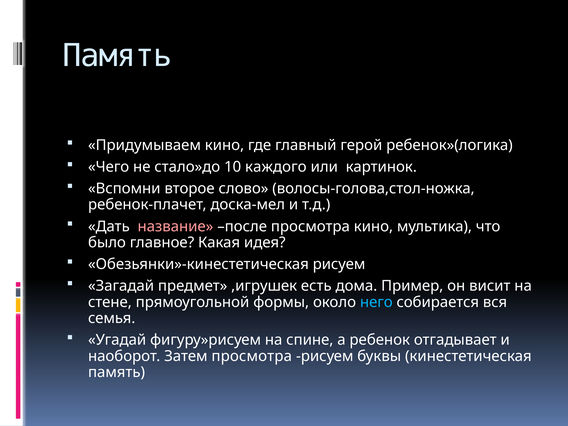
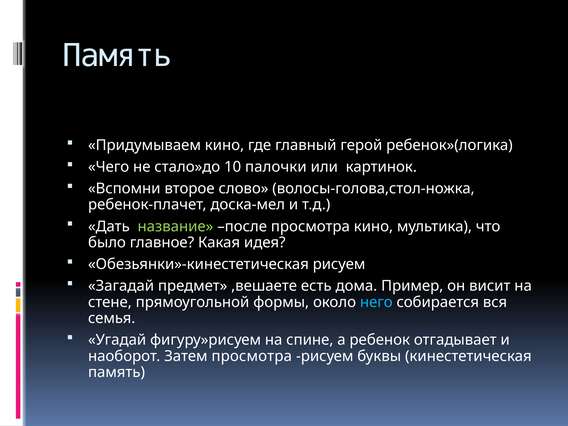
каждого: каждого -> палочки (276, 167)
название colour: pink -> light green (175, 226)
,игрушек: ,игрушек -> ,вешаете (264, 286)
